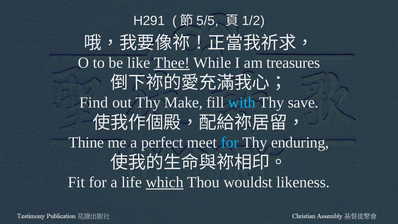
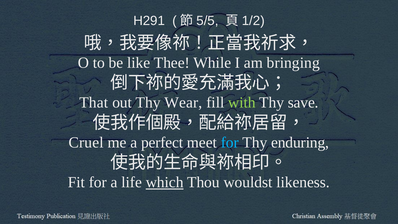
Thee underline: present -> none (172, 63)
treasures: treasures -> bringing (293, 63)
Find: Find -> That (94, 103)
Make: Make -> Wear (183, 103)
with colour: light blue -> light green (242, 103)
Thine: Thine -> Cruel (86, 142)
